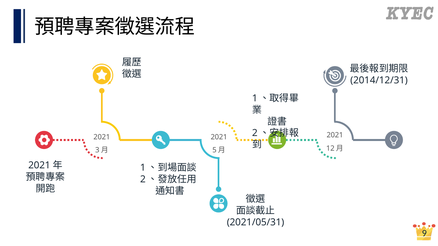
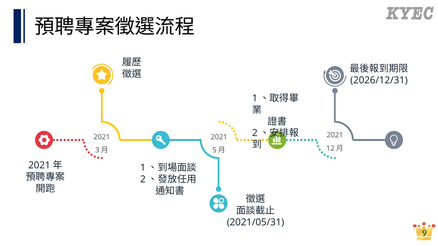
2014/12/31: 2014/12/31 -> 2026/12/31 (379, 80)
